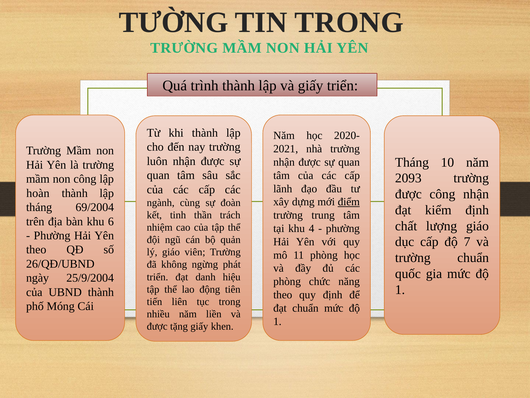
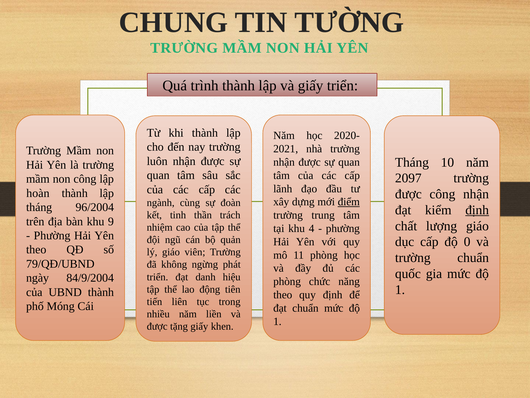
TƯỜNG: TƯỜNG -> CHUNG (173, 23)
TIN TRONG: TRONG -> TƯỜNG (349, 23)
2093: 2093 -> 2097 (408, 178)
69/2004: 69/2004 -> 96/2004 (95, 207)
định underline: none -> present (477, 210)
6: 6 -> 9 (111, 221)
7: 7 -> 0 (467, 242)
26/QĐ/UBND: 26/QĐ/UBND -> 79/QĐ/UBND (60, 264)
25/9/2004: 25/9/2004 -> 84/9/2004 (90, 278)
